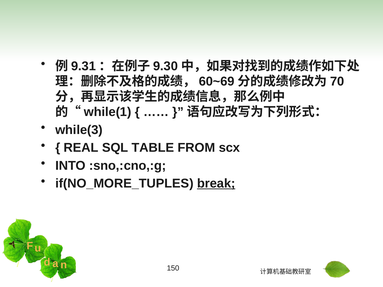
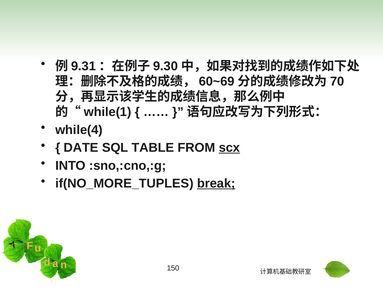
while(3: while(3 -> while(4 (79, 130)
REAL: REAL -> DATE (81, 148)
scx underline: none -> present (229, 148)
